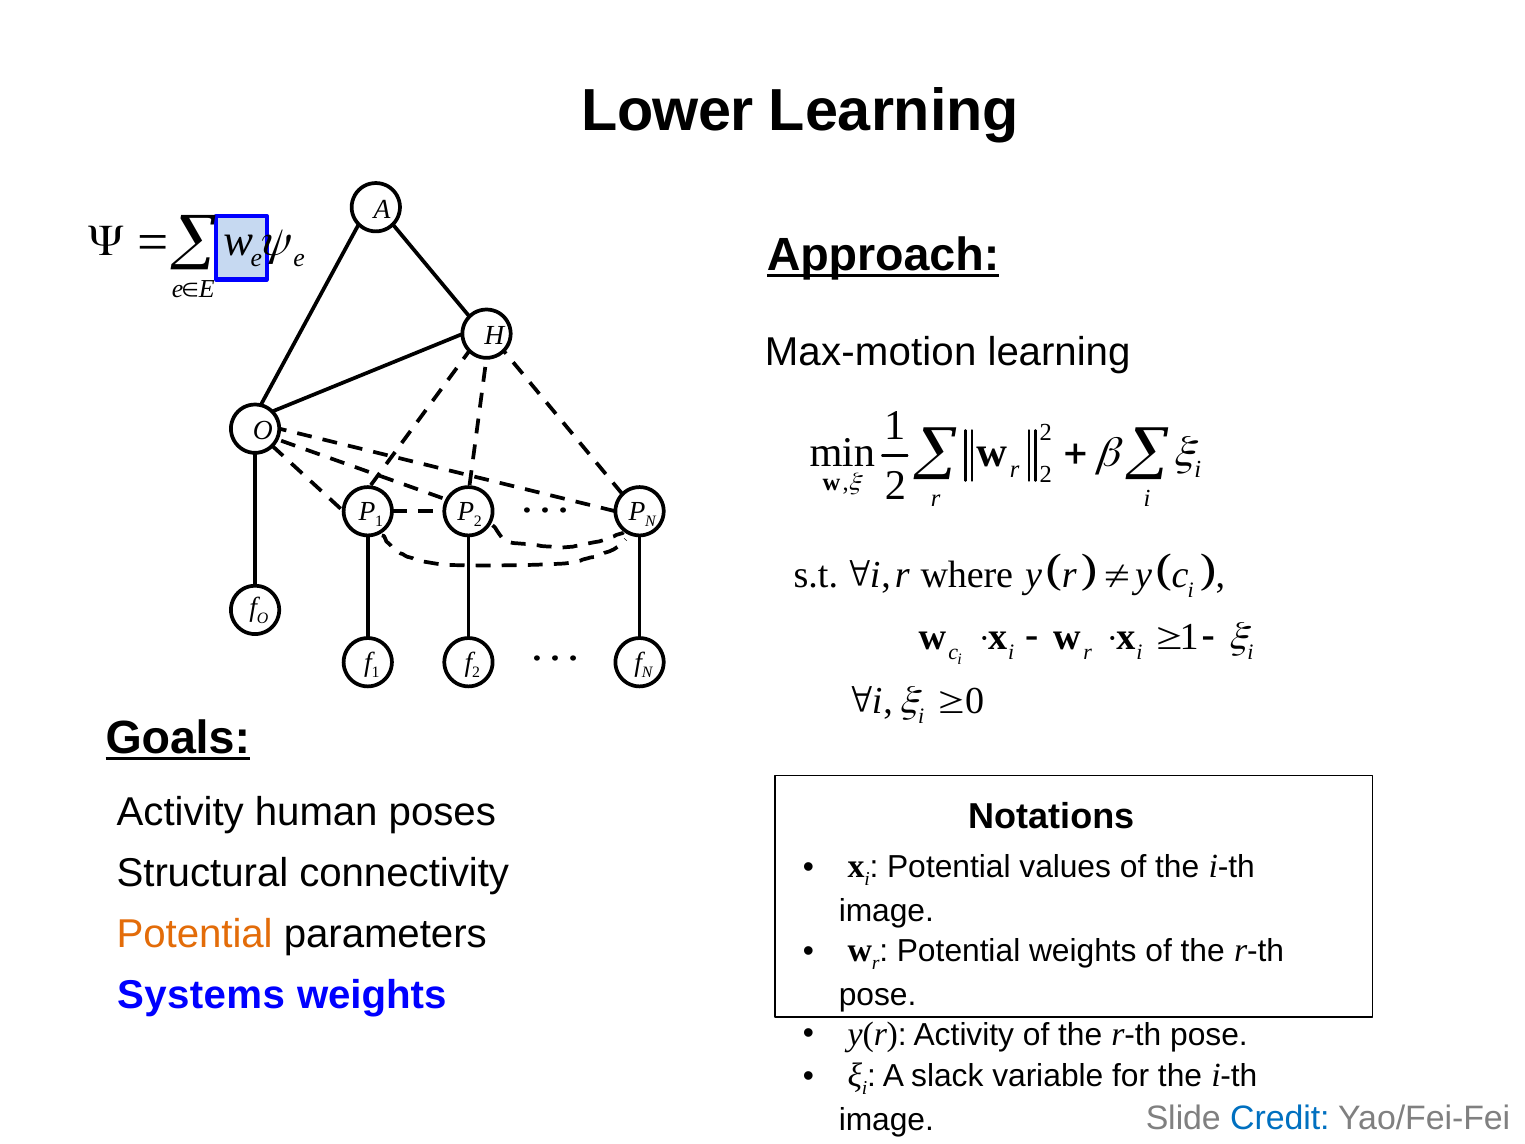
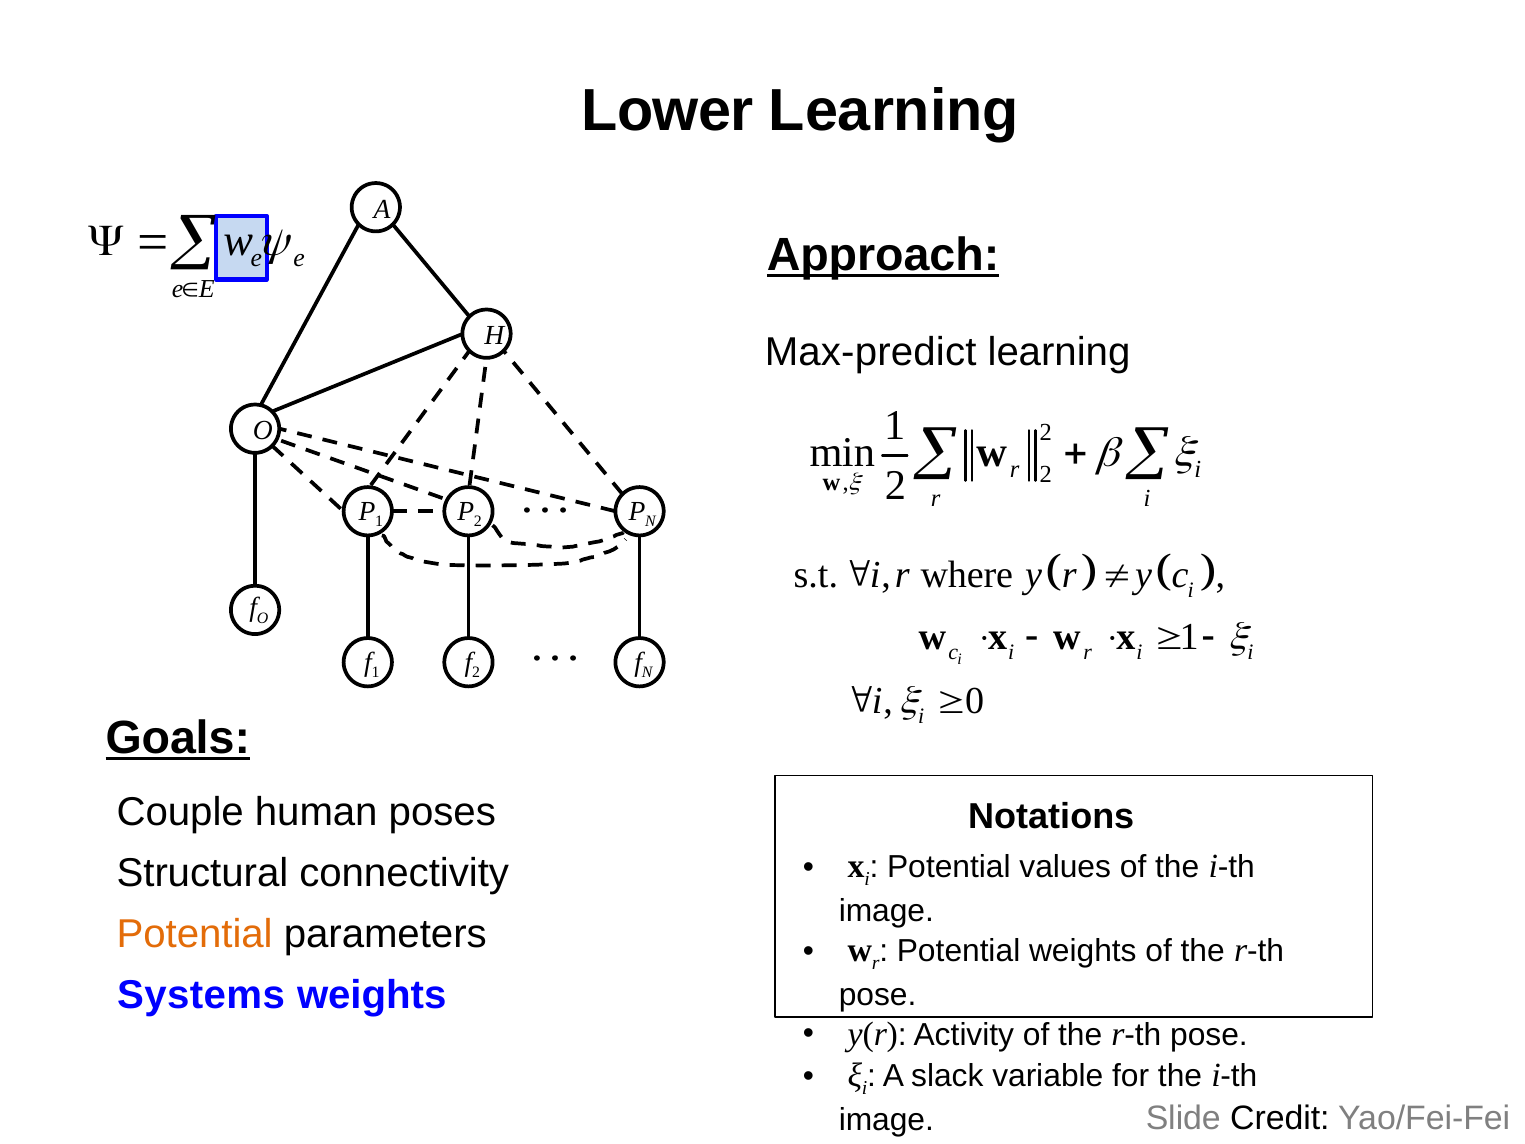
Max-motion: Max-motion -> Max-predict (871, 352)
Activity: Activity -> Couple (180, 812)
Credit colour: blue -> black (1280, 1118)
